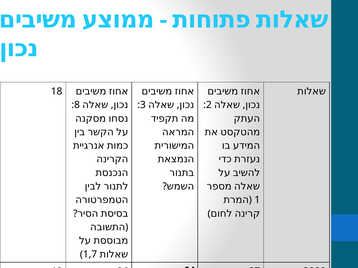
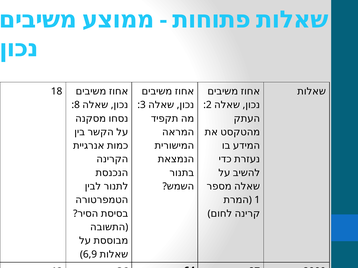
1,7: 1,7 -> 6,9 (90, 255)
